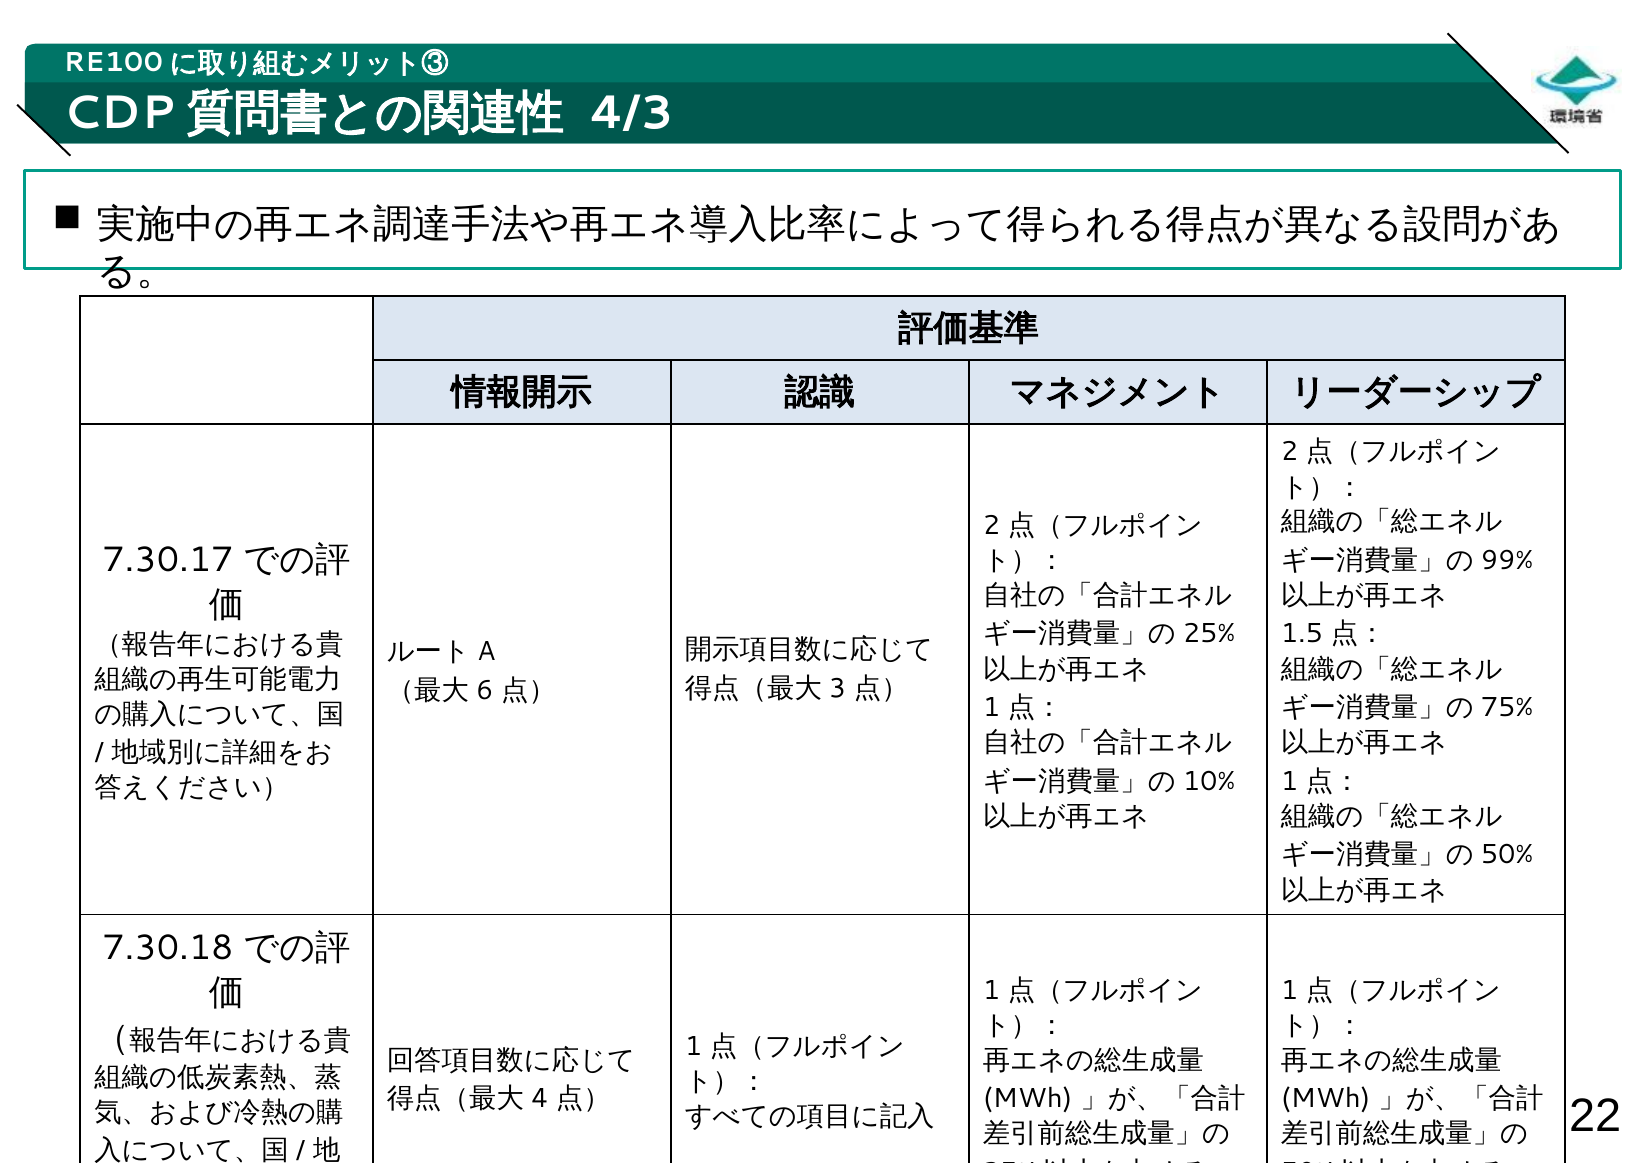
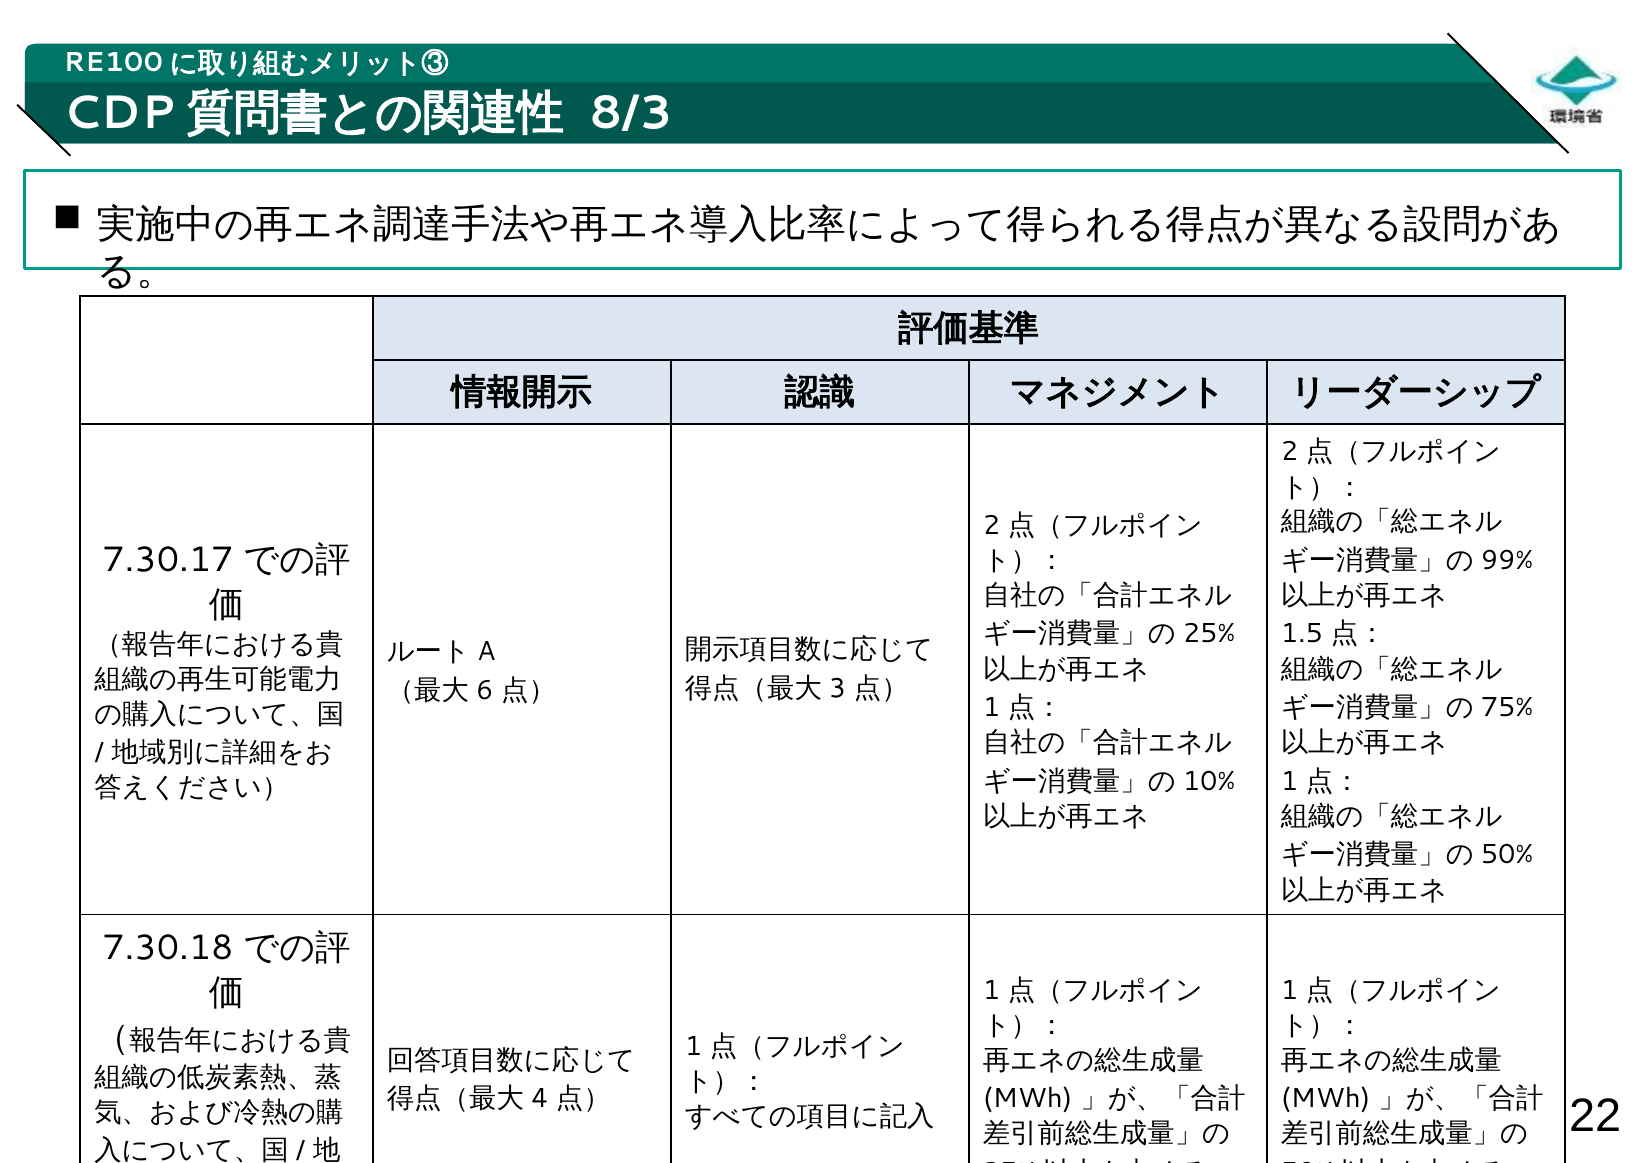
4/3: 4/3 -> 8/3 (631, 113)
